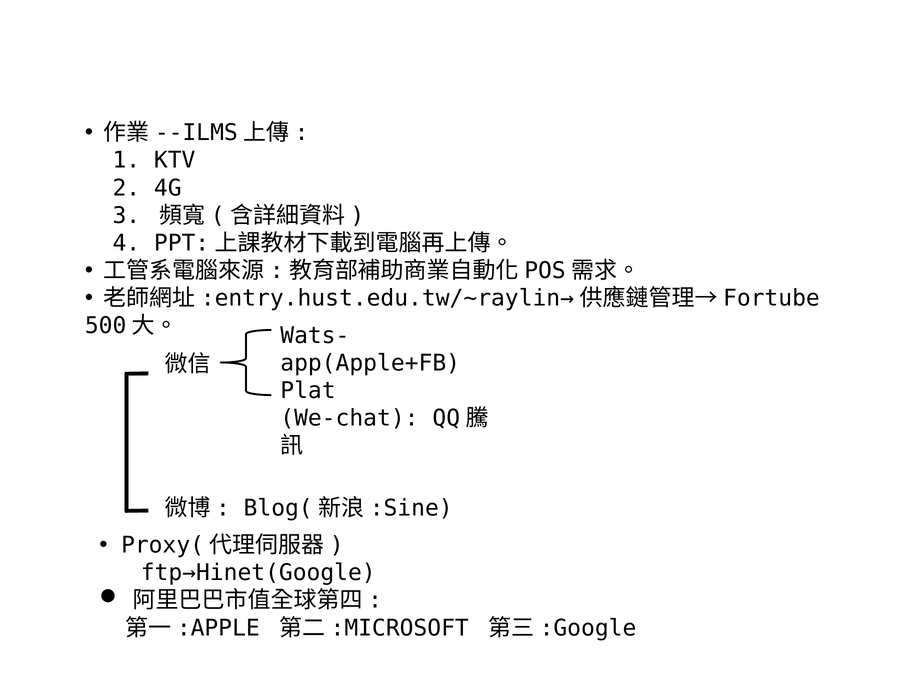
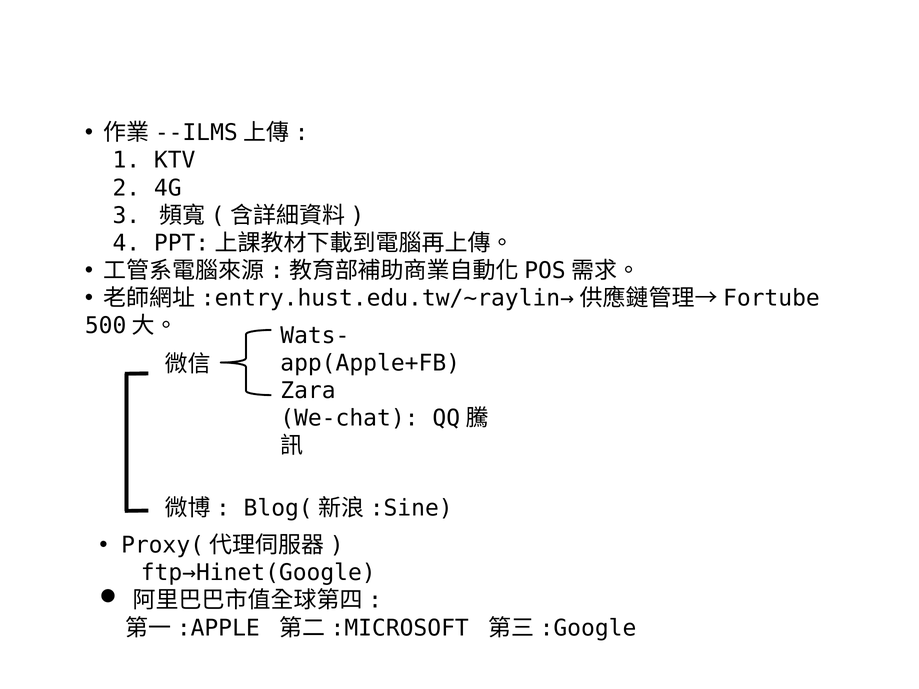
Plat: Plat -> Zara (308, 391)
